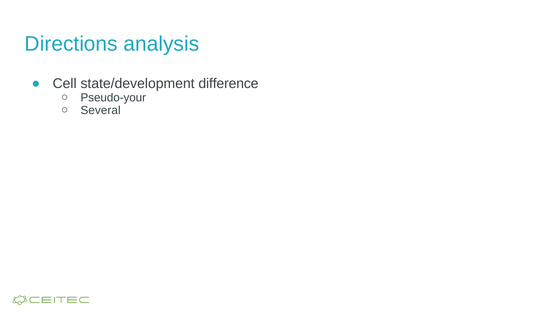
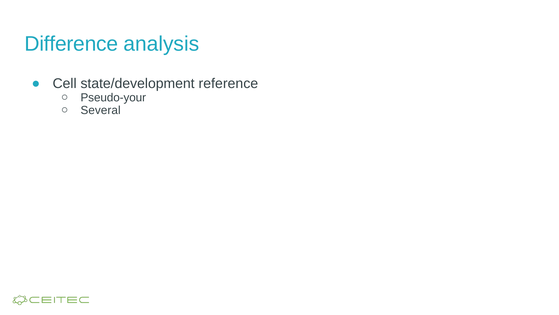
Directions: Directions -> Difference (71, 44)
difference: difference -> reference (228, 84)
